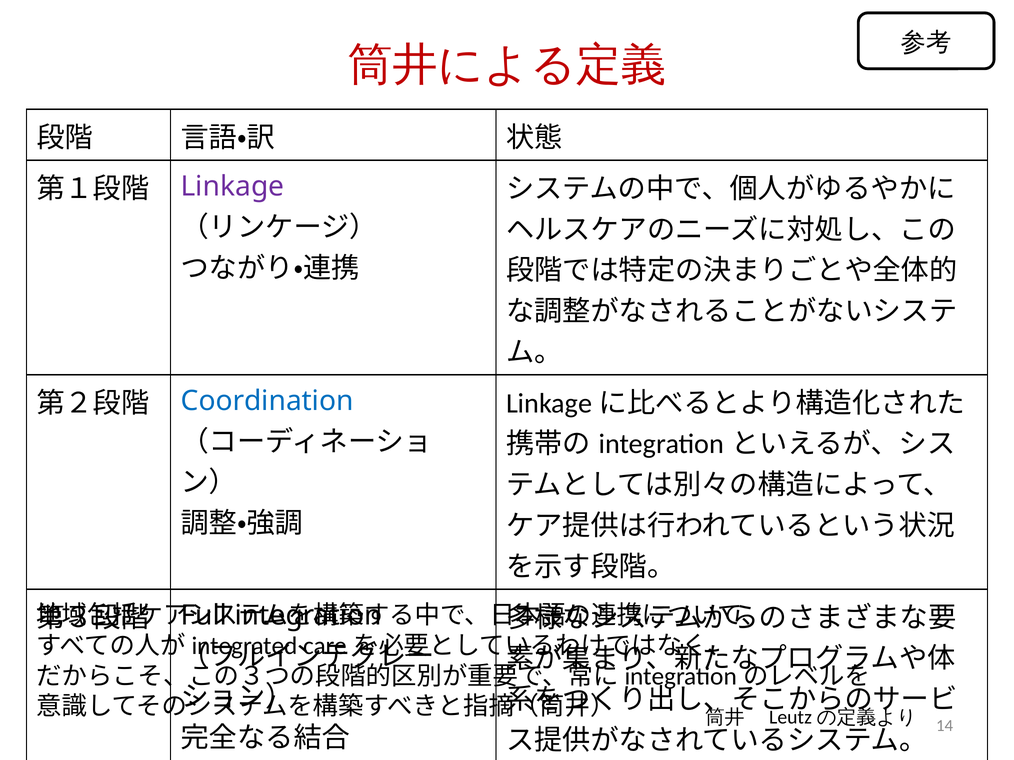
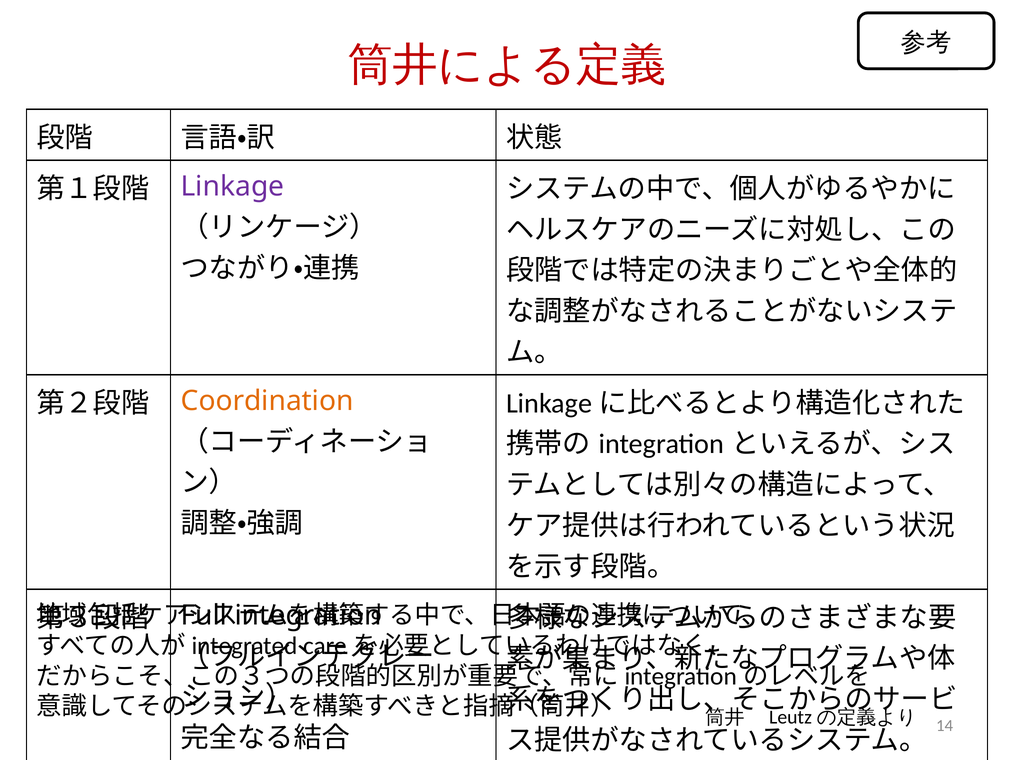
Coordination colour: blue -> orange (267, 401)
